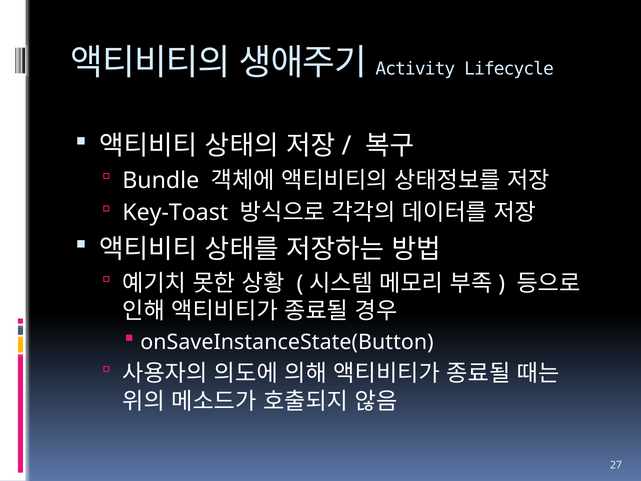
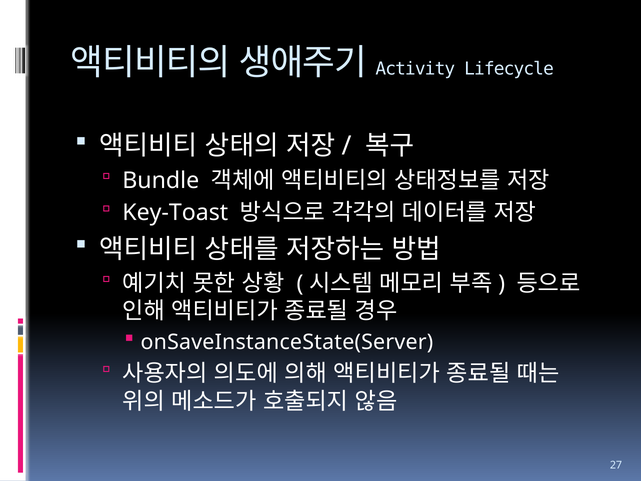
onSaveInstanceState(Button: onSaveInstanceState(Button -> onSaveInstanceState(Server (287, 342)
